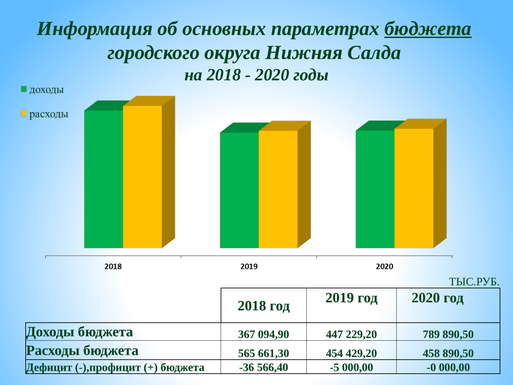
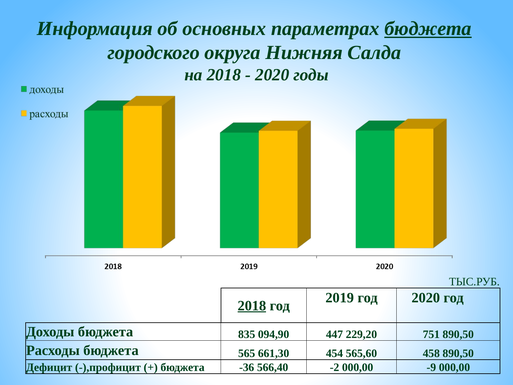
2018 underline: none -> present (252, 305)
367: 367 -> 835 (247, 334)
789: 789 -> 751 (431, 334)
429,20: 429,20 -> 565,60 (361, 353)
-5: -5 -> -2 (335, 367)
-0: -0 -> -9 (431, 367)
